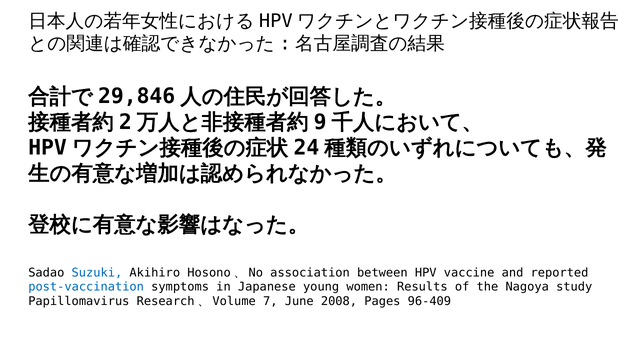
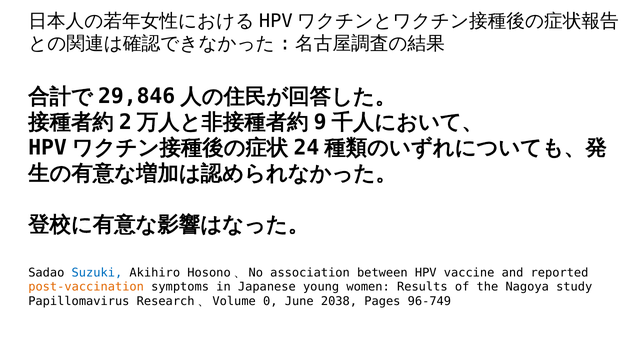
post-vaccination colour: blue -> orange (86, 287)
7: 7 -> 0 (270, 302)
2008: 2008 -> 2038 (339, 302)
96-409: 96-409 -> 96-749 (429, 302)
